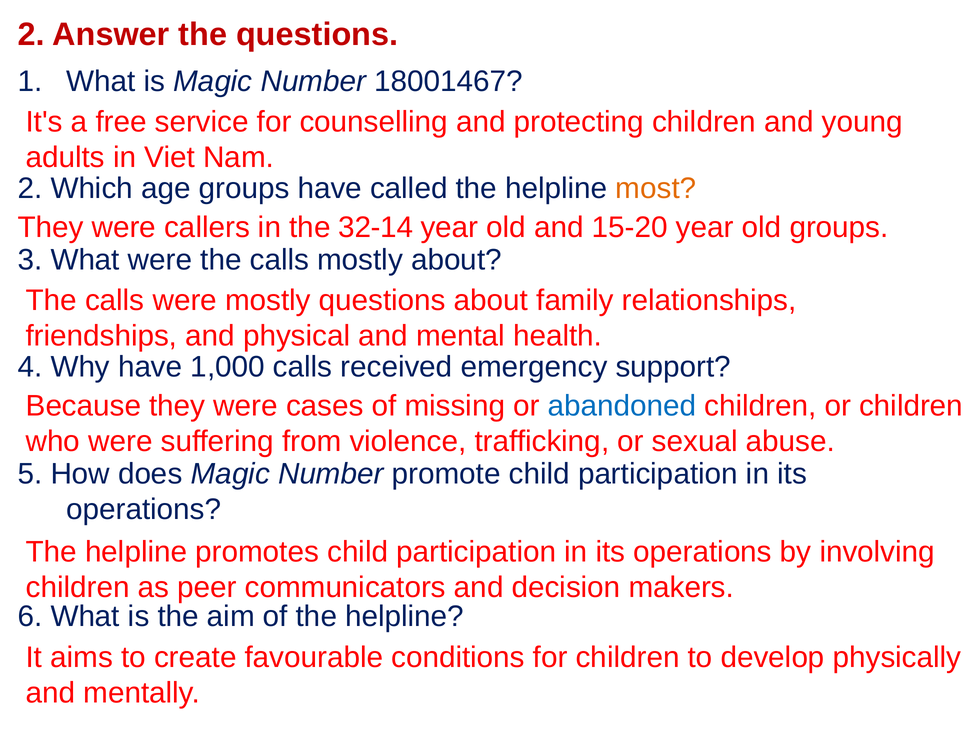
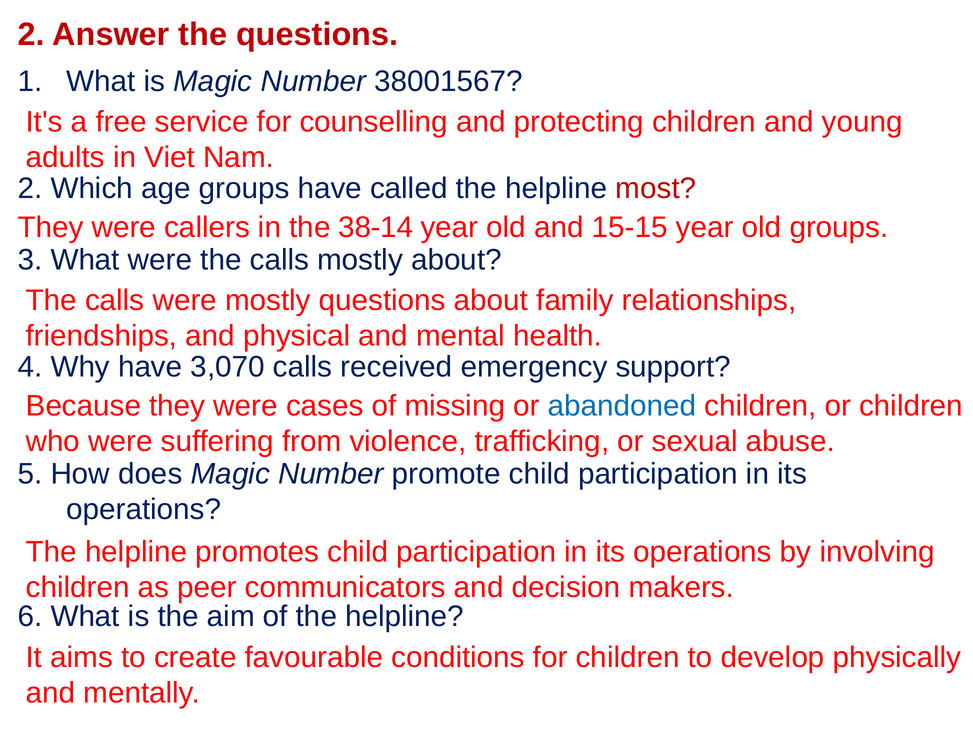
18001467: 18001467 -> 38001567 (449, 81)
most colour: orange -> red (656, 188)
32-14: 32-14 -> 38-14 (376, 227)
15-20: 15-20 -> 15-15 (630, 227)
1,000: 1,000 -> 3,070 (228, 367)
